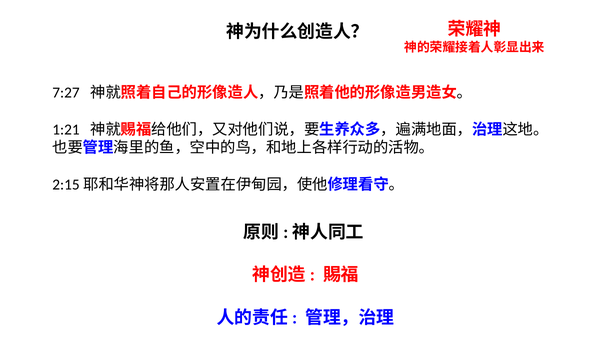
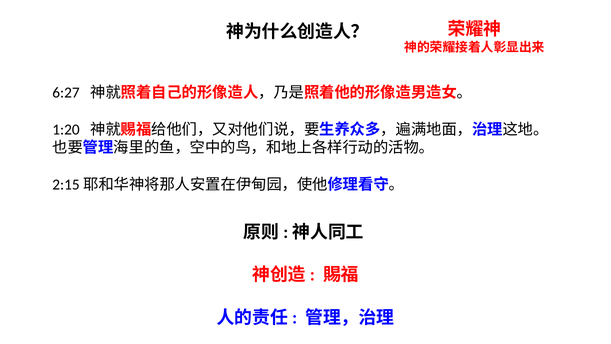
7:27: 7:27 -> 6:27 (66, 93)
1:21: 1:21 -> 1:20 (66, 129)
